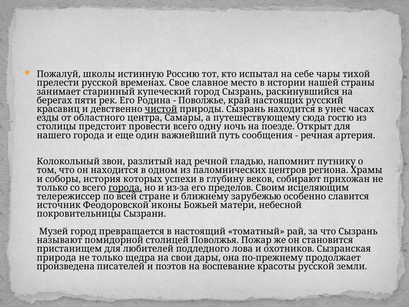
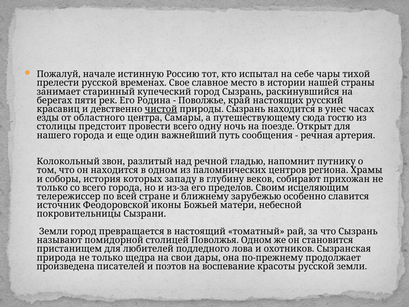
школы: школы -> начале (99, 74)
успехи: успехи -> западу (181, 179)
города underline: present -> none (125, 188)
Музей: Музей -> Земли (54, 231)
Поволжья Пожар: Пожар -> Одном (256, 240)
